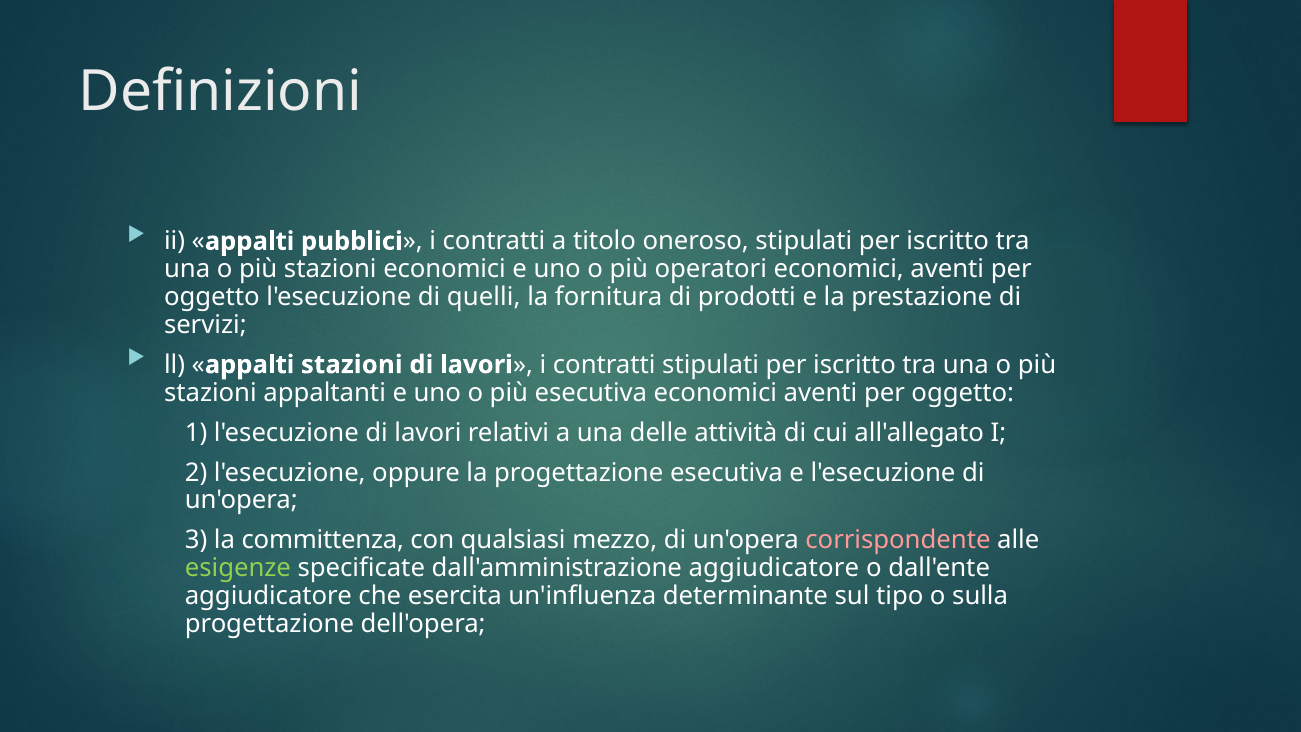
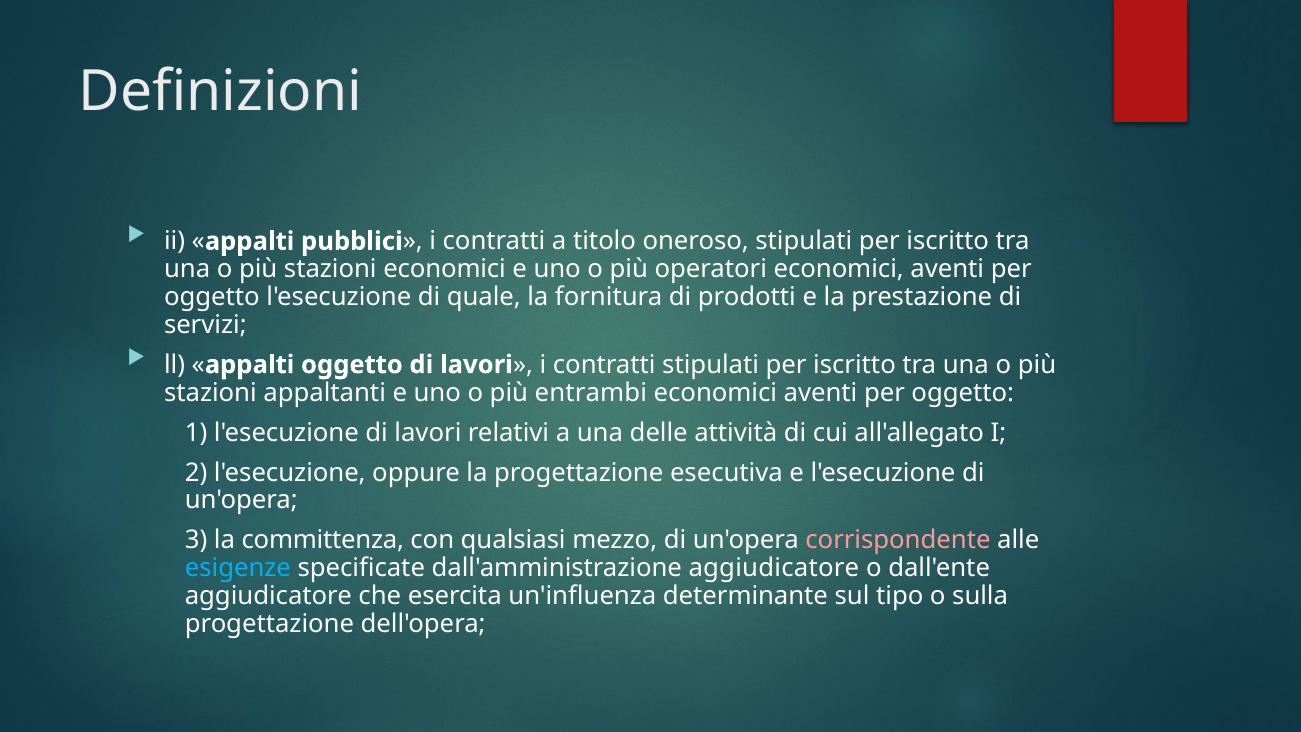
quelli: quelli -> quale (484, 297)
appalti stazioni: stazioni -> oggetto (352, 365)
più esecutiva: esecutiva -> entrambi (591, 392)
esigenze colour: light green -> light blue (238, 568)
